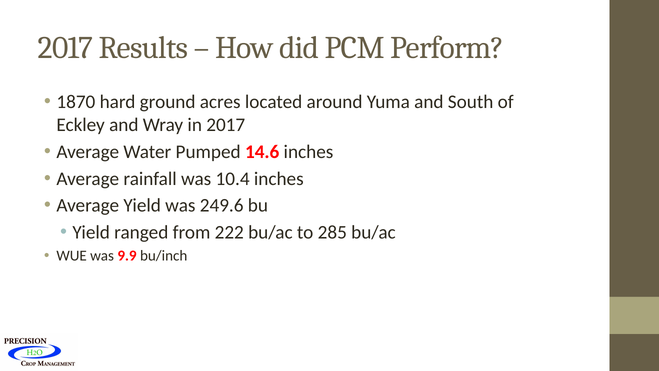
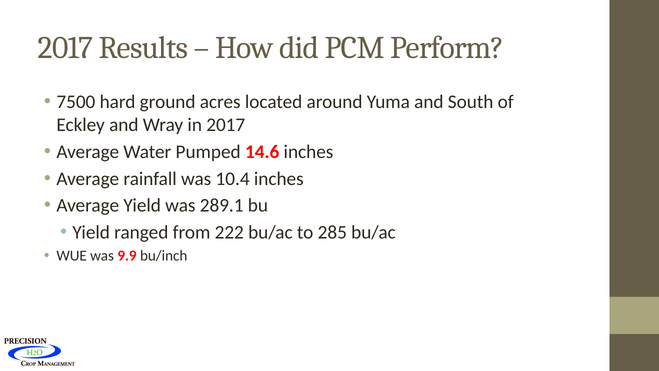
1870: 1870 -> 7500 (76, 102)
249.6: 249.6 -> 289.1 (222, 205)
